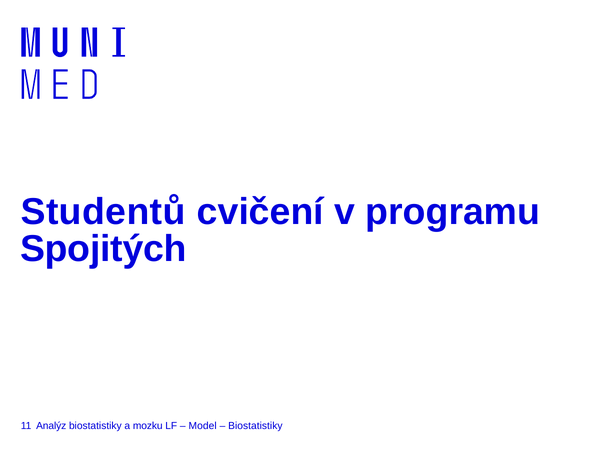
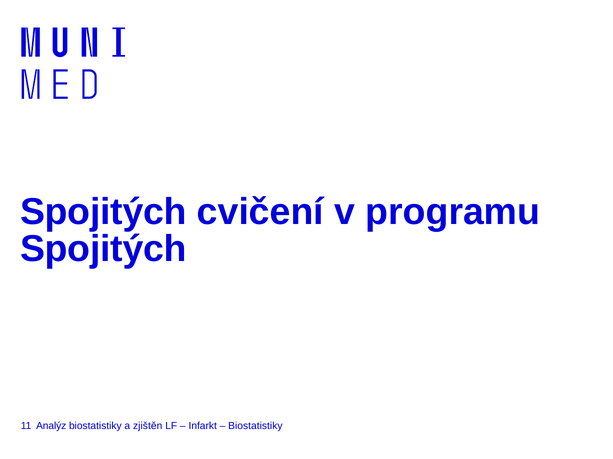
Studentů: Studentů -> Spojitých (103, 212)
mozku: mozku -> zjištěn (148, 427)
Model: Model -> Infarkt (203, 427)
